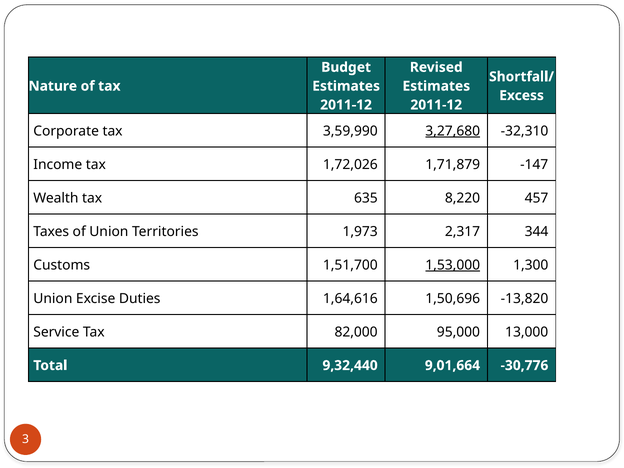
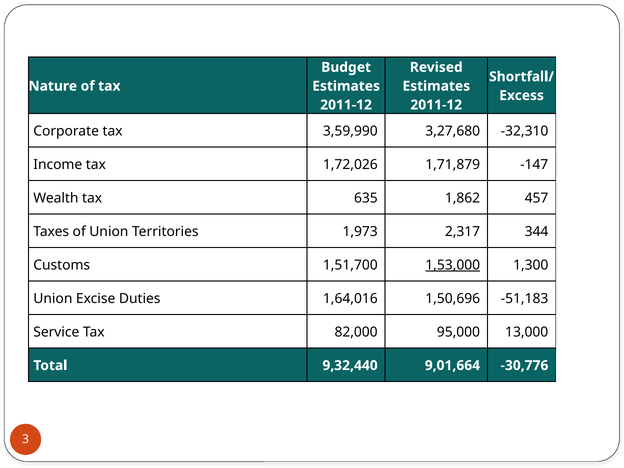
3,27,680 underline: present -> none (453, 131)
8,220: 8,220 -> 1,862 (463, 198)
1,64,616: 1,64,616 -> 1,64,016 (350, 299)
-13,820: -13,820 -> -51,183 (525, 299)
